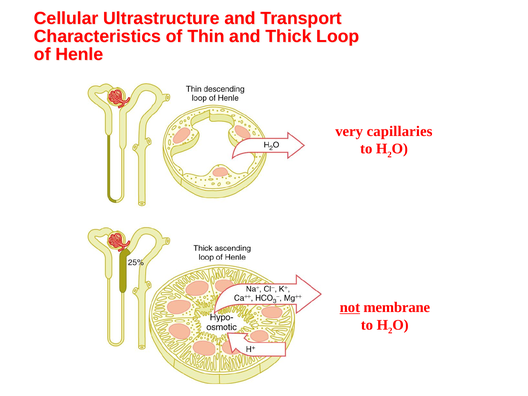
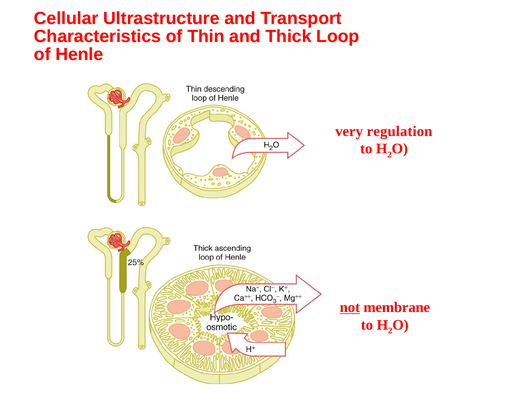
capillaries: capillaries -> regulation (400, 131)
